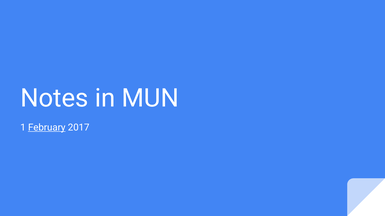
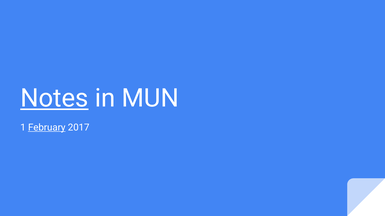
Notes underline: none -> present (54, 98)
